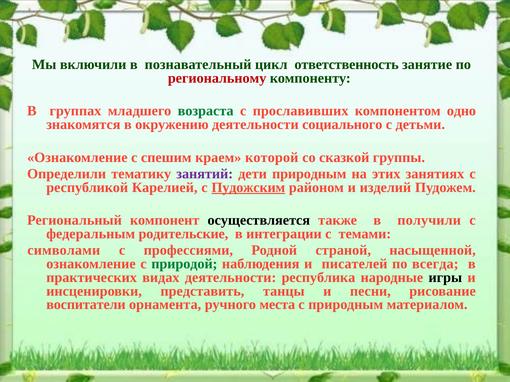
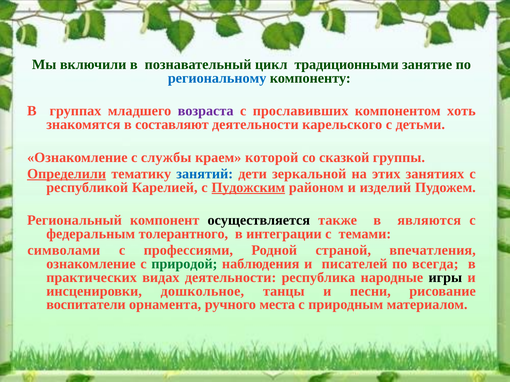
ответственность: ответственность -> традиционными (347, 65)
региональному colour: red -> blue (217, 78)
возраста colour: green -> purple (206, 111)
одно: одно -> хоть (461, 111)
окружению: окружению -> составляют (172, 125)
социального: социального -> карельского (342, 125)
спешим: спешим -> службы (166, 158)
Определили underline: none -> present (67, 174)
занятий colour: purple -> blue (205, 174)
дети природным: природным -> зеркальной (309, 174)
получили: получили -> являются (429, 221)
родительские: родительские -> толерантного (183, 234)
насыщенной: насыщенной -> впечатления (433, 251)
представить: представить -> дошкольное (202, 291)
